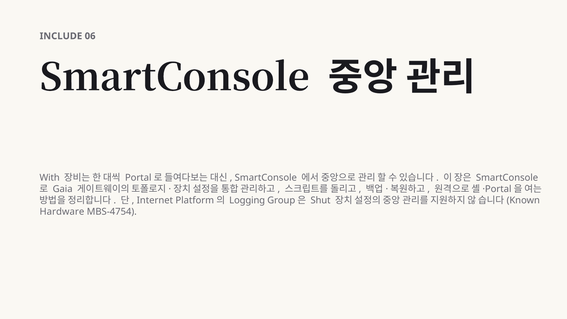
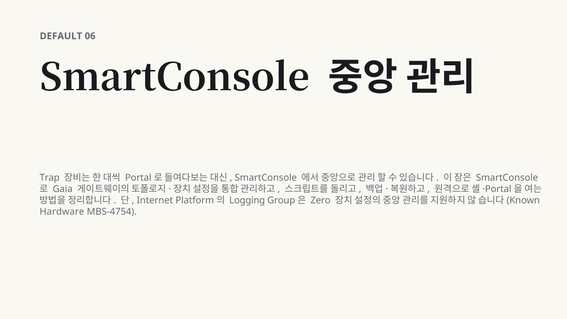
INCLUDE: INCLUDE -> DEFAULT (61, 36)
With: With -> Trap (50, 178)
Shut: Shut -> Zero (321, 200)
